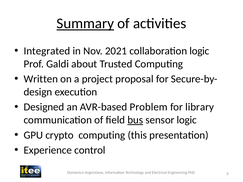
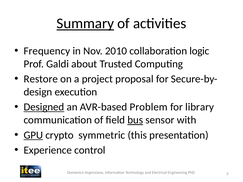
Integrated: Integrated -> Frequency (47, 51)
2021: 2021 -> 2010 (116, 51)
Written: Written -> Restore (41, 79)
Designed underline: none -> present (44, 107)
sensor logic: logic -> with (187, 120)
GPU underline: none -> present (33, 135)
crypto computing: computing -> symmetric (102, 135)
